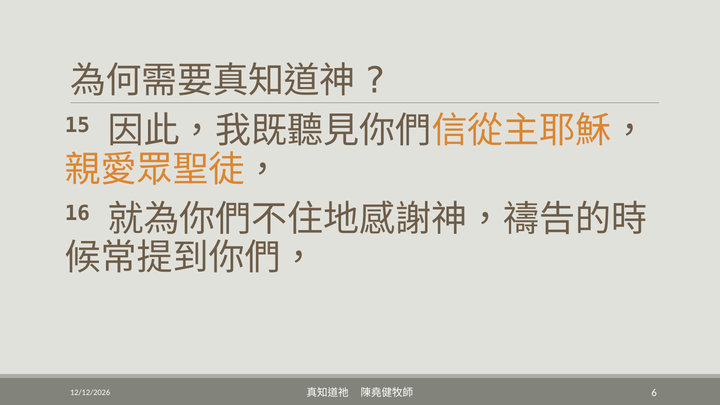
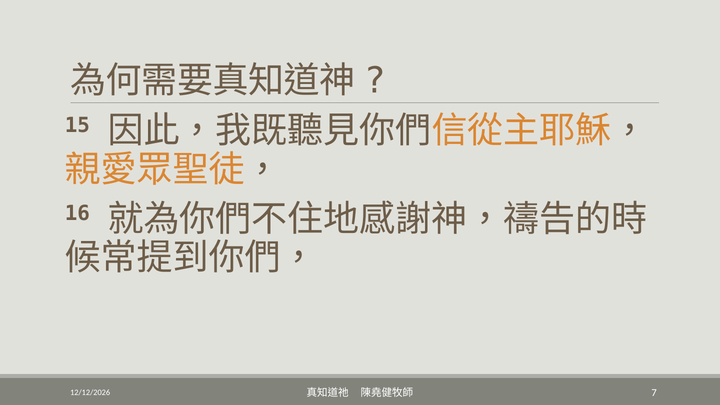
6: 6 -> 7 (654, 393)
